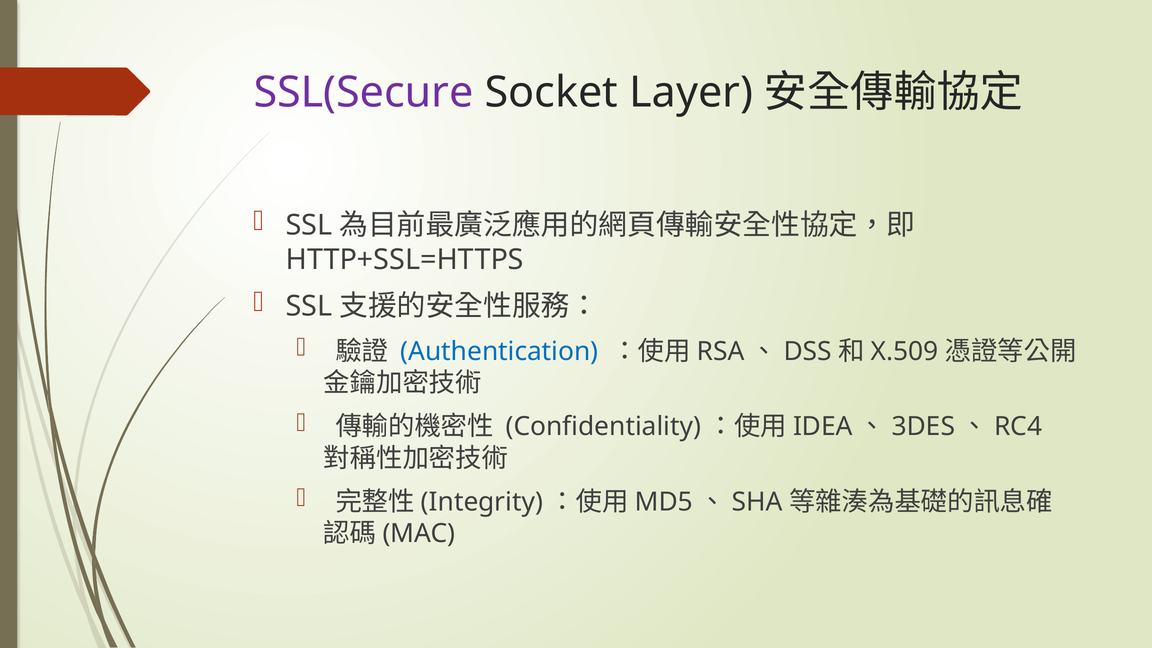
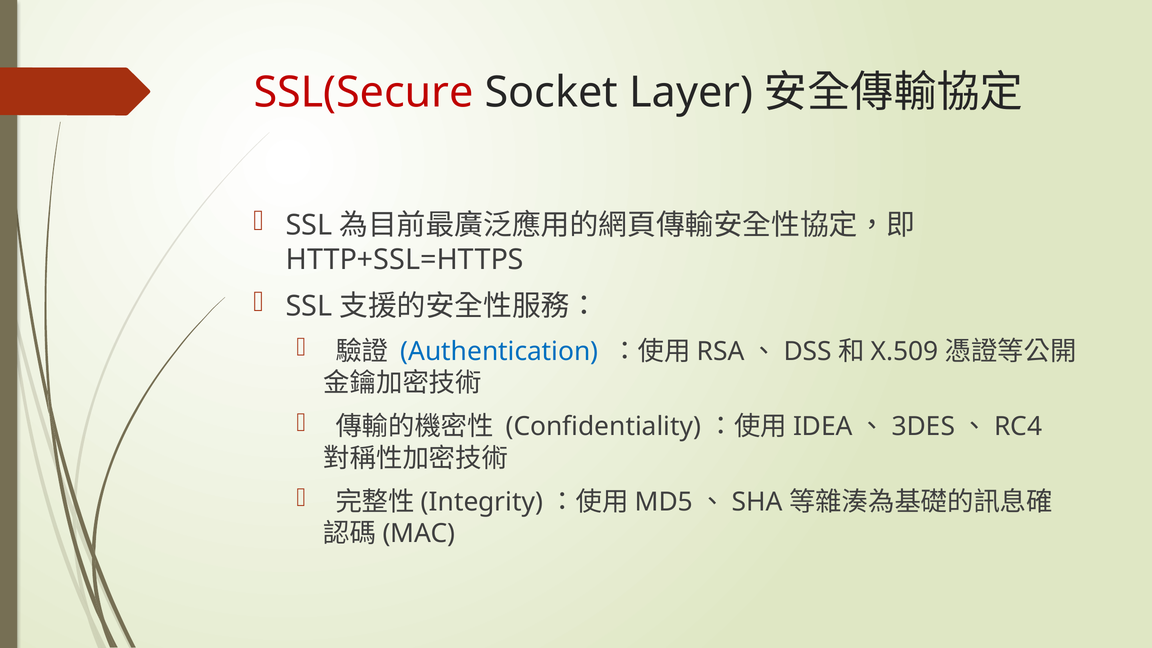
SSL(Secure colour: purple -> red (364, 92)
